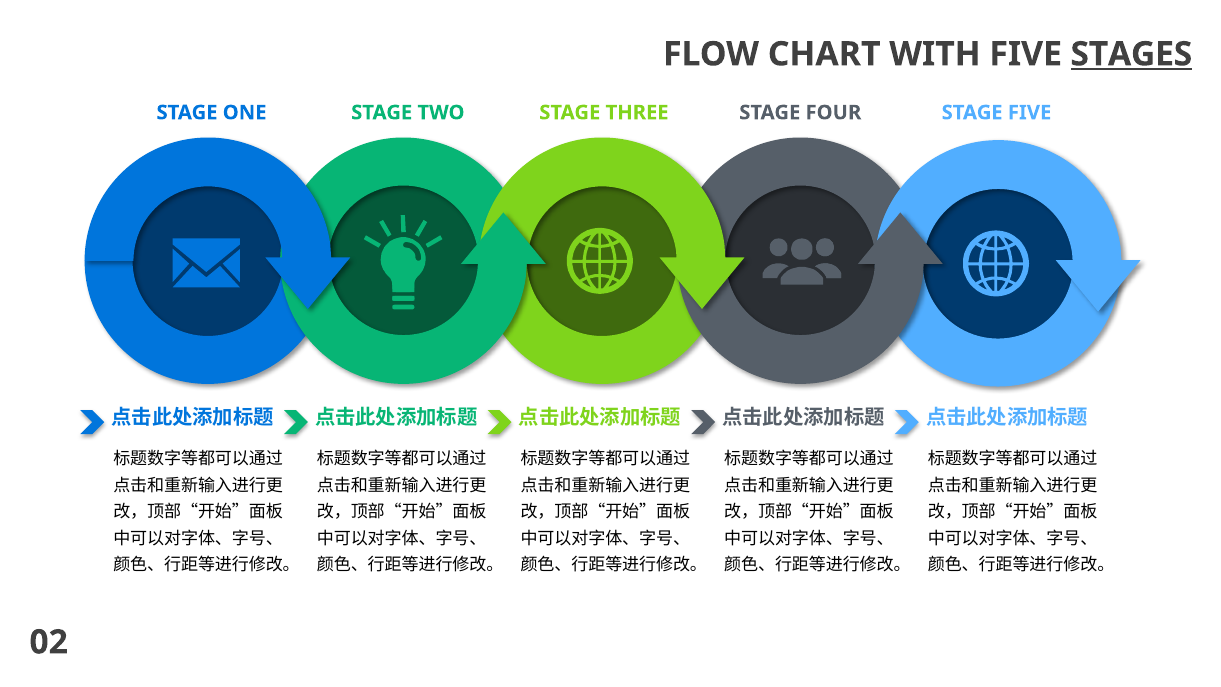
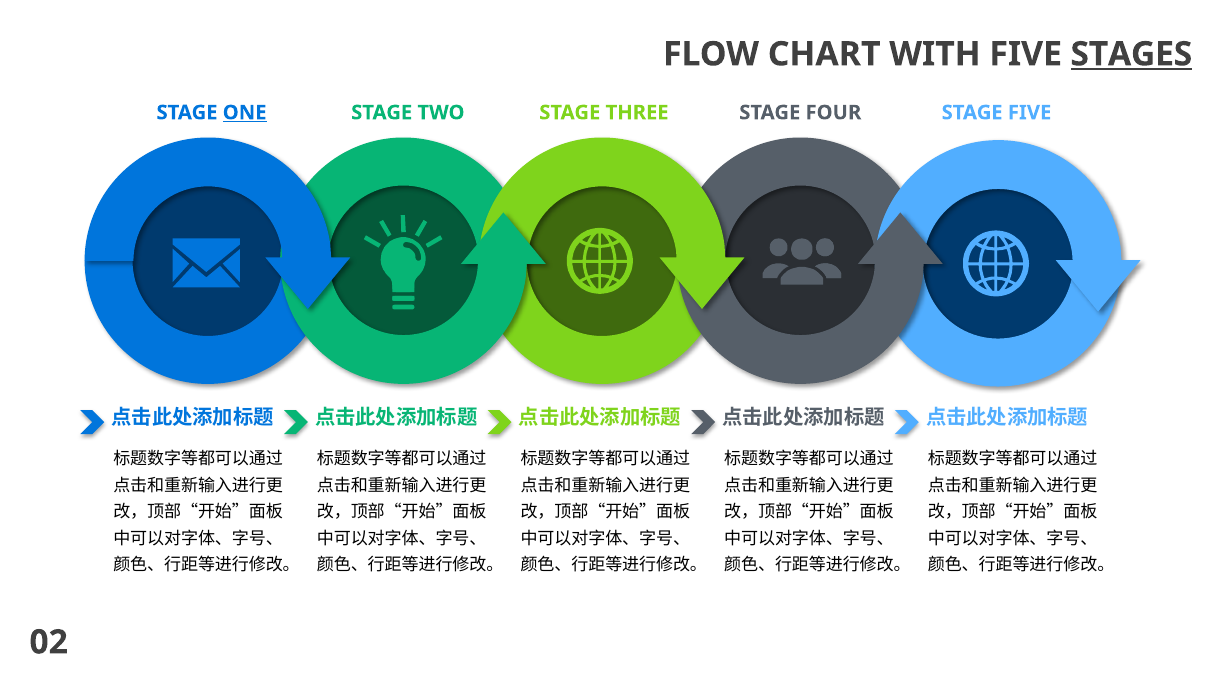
ONE underline: none -> present (245, 113)
